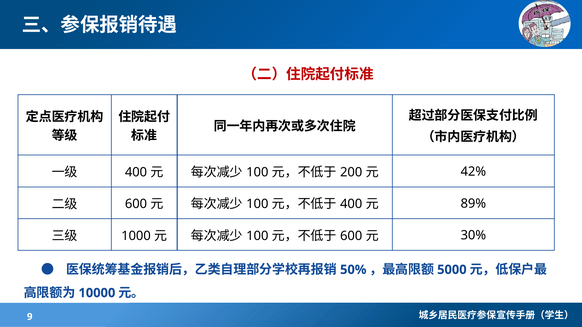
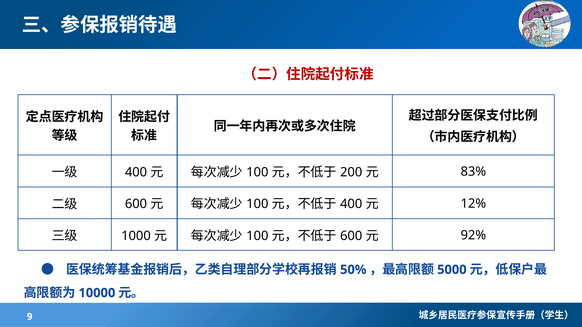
42%: 42% -> 83% (473, 172)
89%: 89% -> 12% (473, 204)
30%: 30% -> 92% (473, 236)
